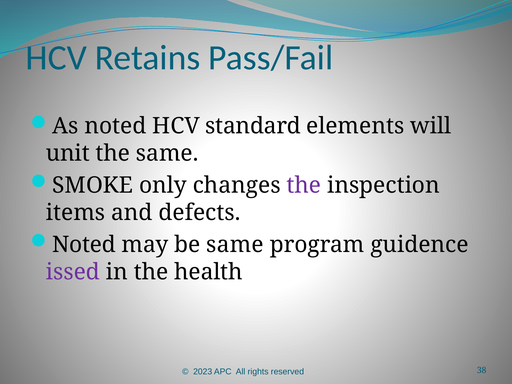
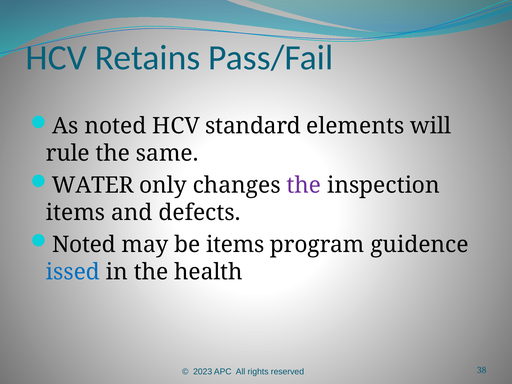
unit: unit -> rule (68, 153)
SMOKE: SMOKE -> WATER (93, 185)
be same: same -> items (235, 245)
issed colour: purple -> blue (73, 272)
